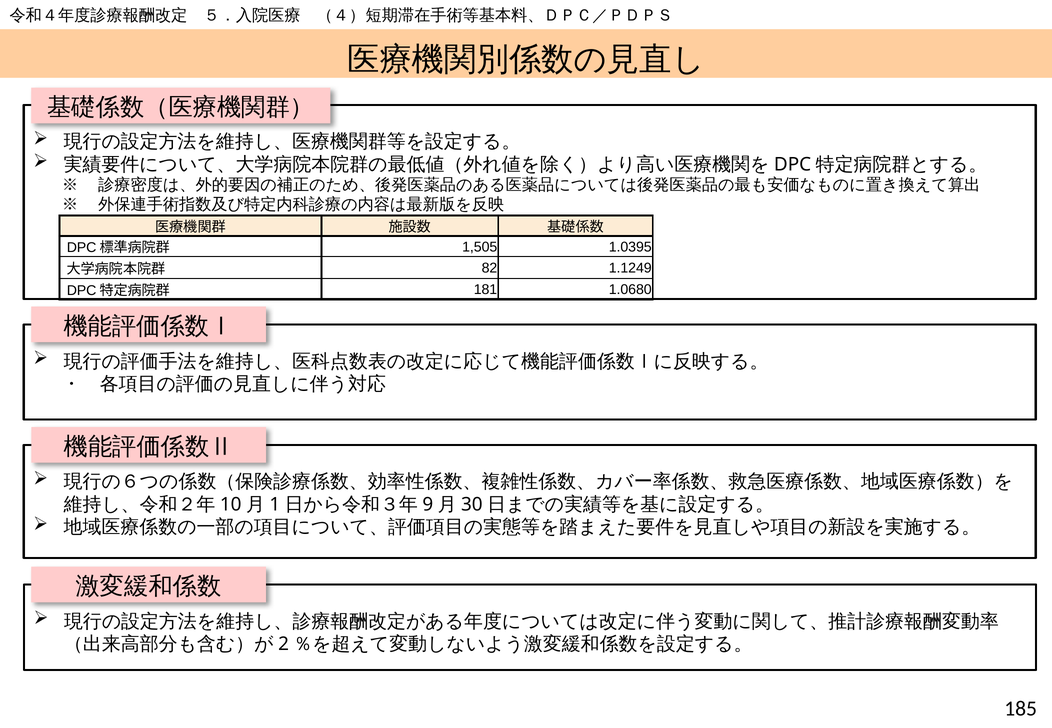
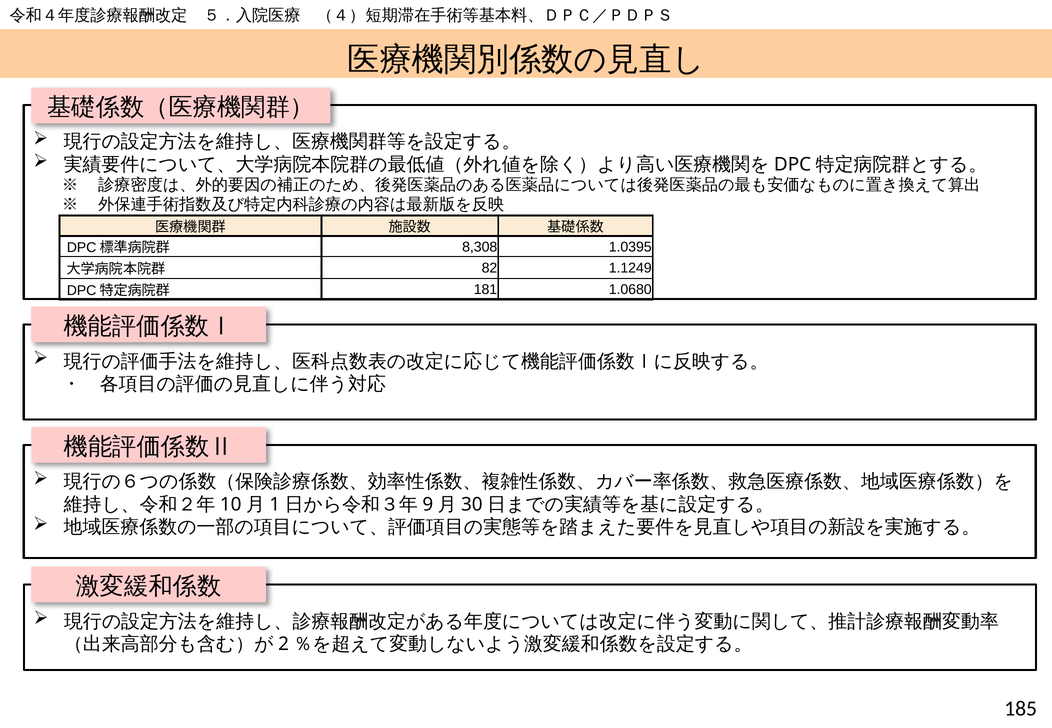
1,505: 1,505 -> 8,308 (480, 247)
